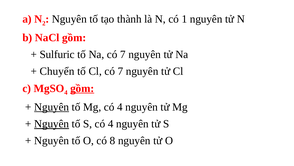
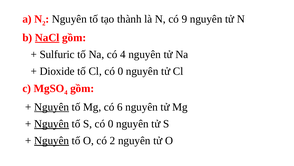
1: 1 -> 9 (184, 19)
NaCl underline: none -> present (47, 38)
Na có 7: 7 -> 4 (123, 54)
Chuyển: Chuyển -> Dioxide (57, 71)
Cl có 7: 7 -> 0 (120, 71)
gồm underline: present -> none (82, 88)
Mg có 4: 4 -> 6 (120, 107)
S có 4: 4 -> 0 (111, 123)
Nguyên underline: none -> present (52, 140)
có 8: 8 -> 2 (113, 140)
